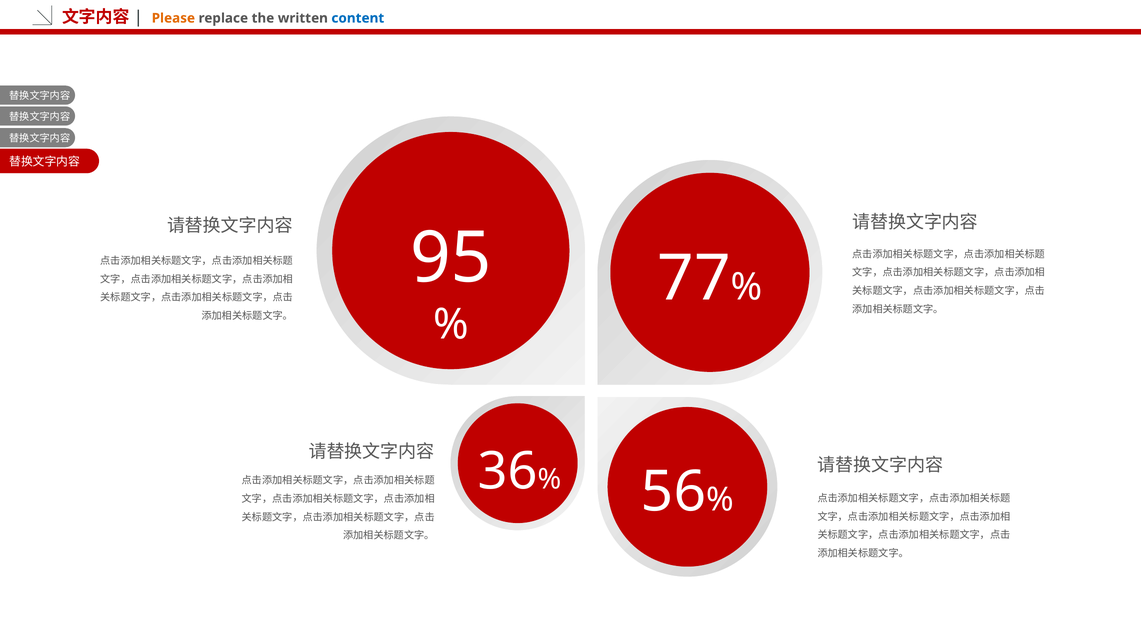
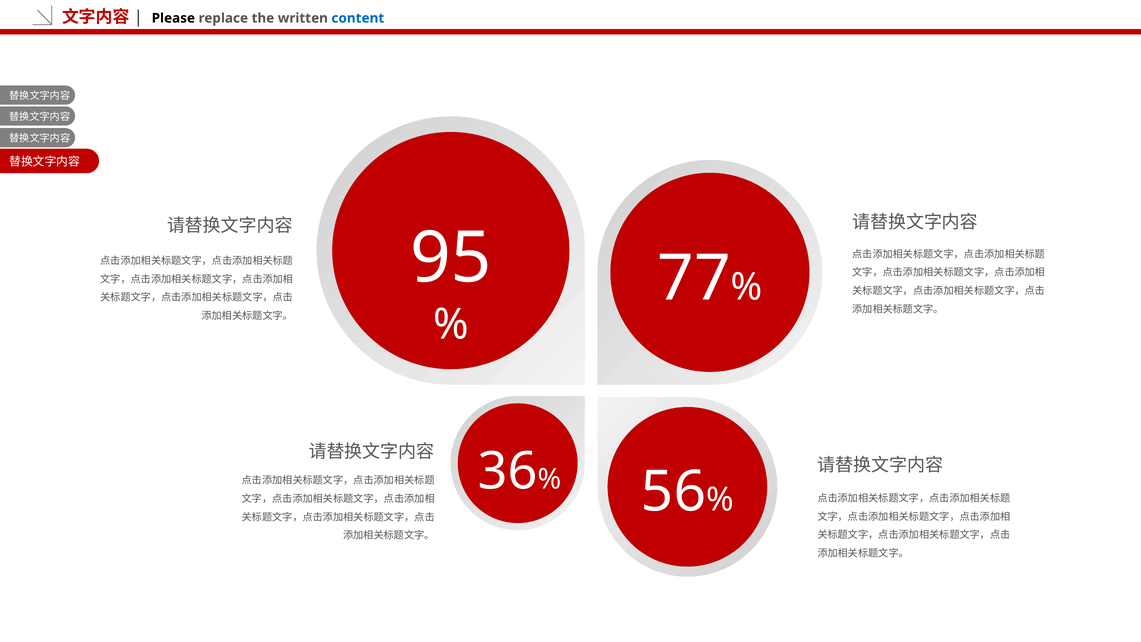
Please colour: orange -> black (173, 18)
